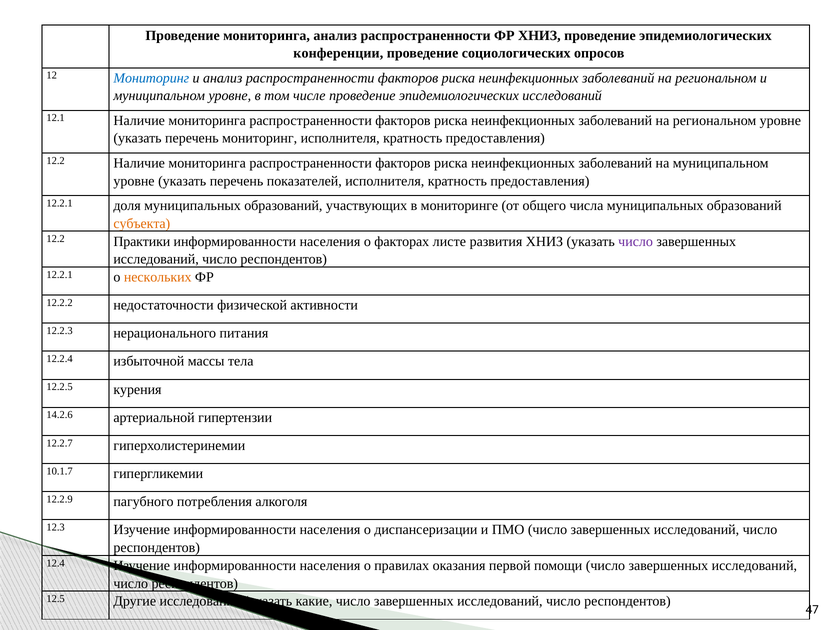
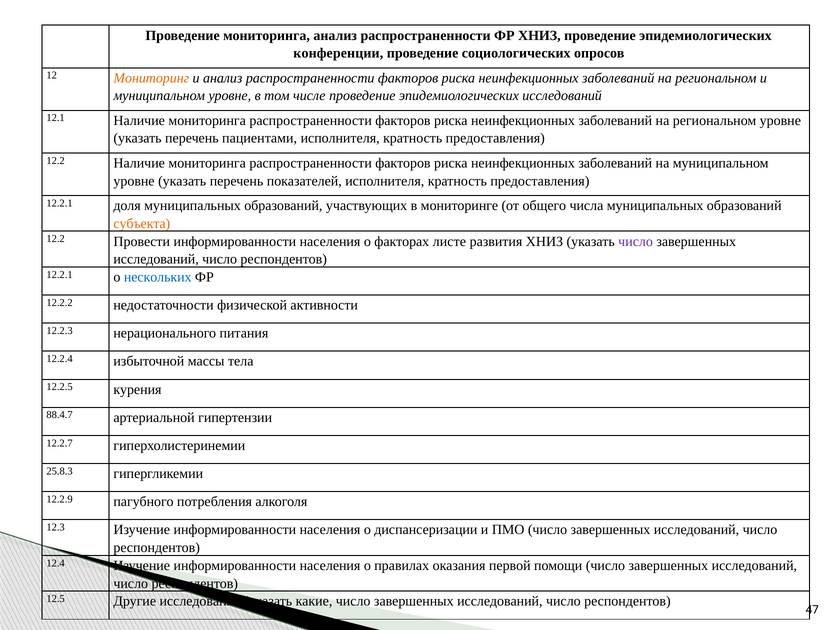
Мониторинг colour: blue -> orange (151, 78)
перечень мониторинг: мониторинг -> пациентами (260, 138)
Практики: Практики -> Провести (142, 241)
нескольких colour: orange -> blue (158, 277)
14.2.6: 14.2.6 -> 88.4.7 (60, 415)
10.1.7: 10.1.7 -> 25.8.3 (60, 471)
